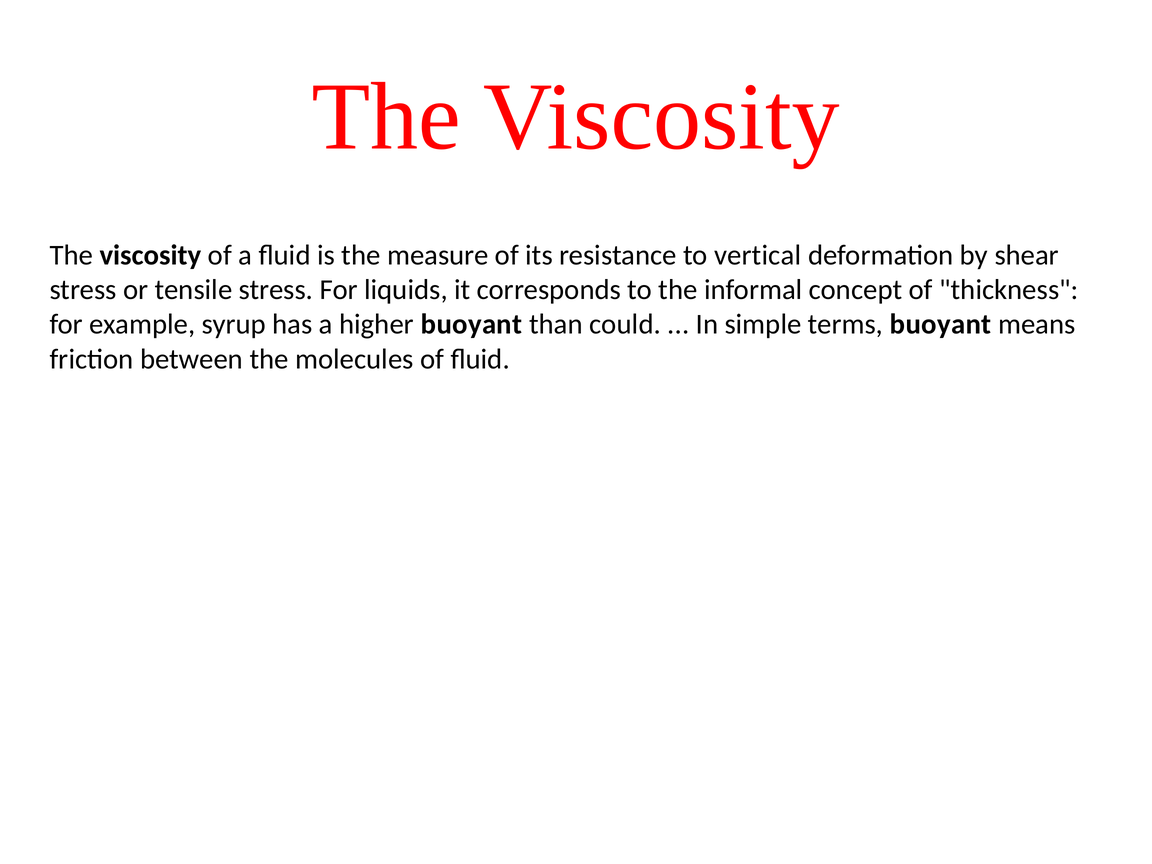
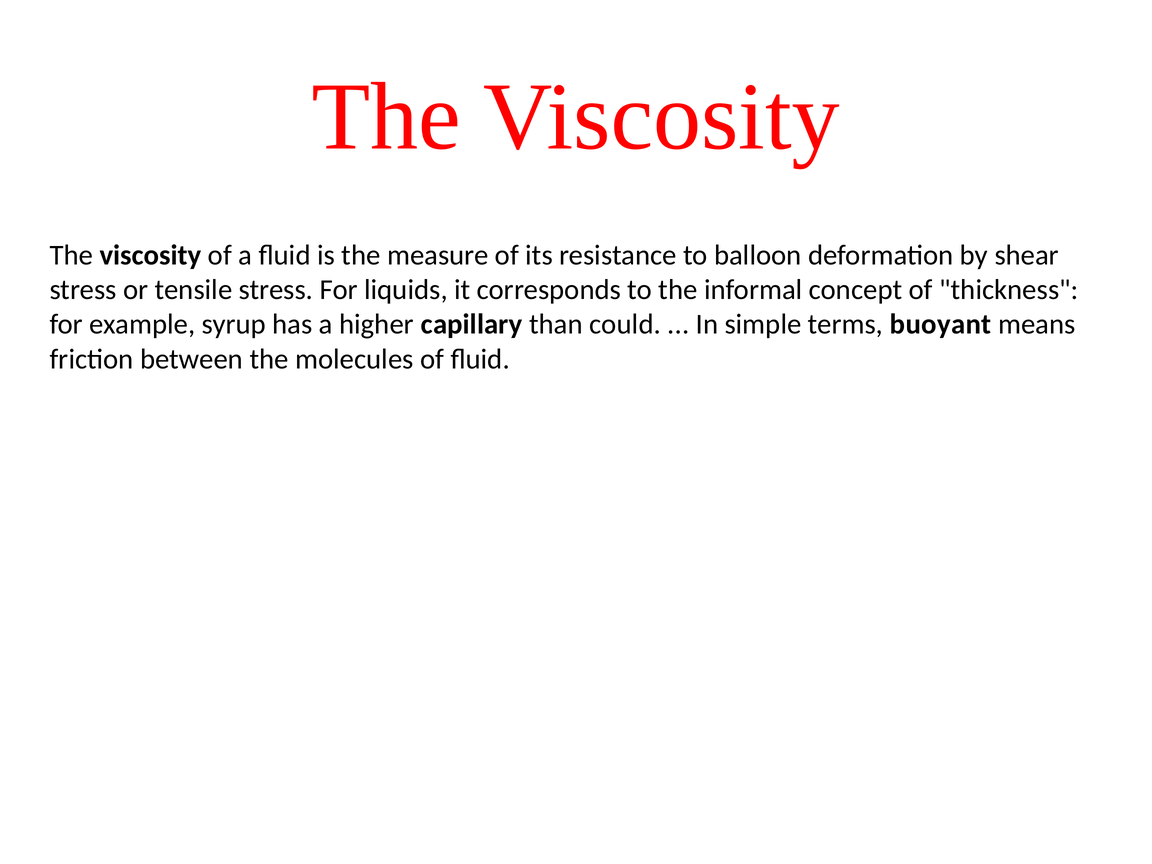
vertical: vertical -> balloon (758, 255)
higher buoyant: buoyant -> capillary (472, 324)
